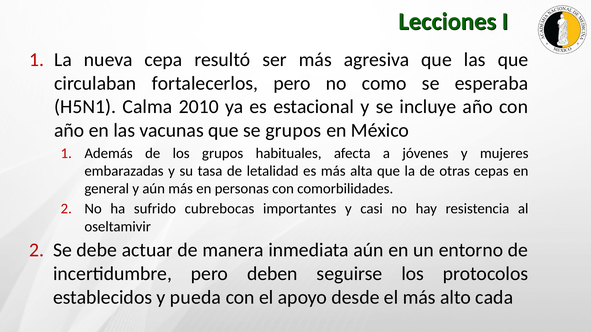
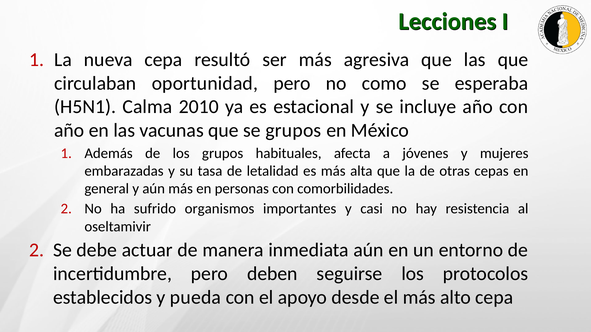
fortalecerlos: fortalecerlos -> oportunidad (205, 83)
cubrebocas: cubrebocas -> organismos (220, 209)
alto cada: cada -> cepa (494, 298)
